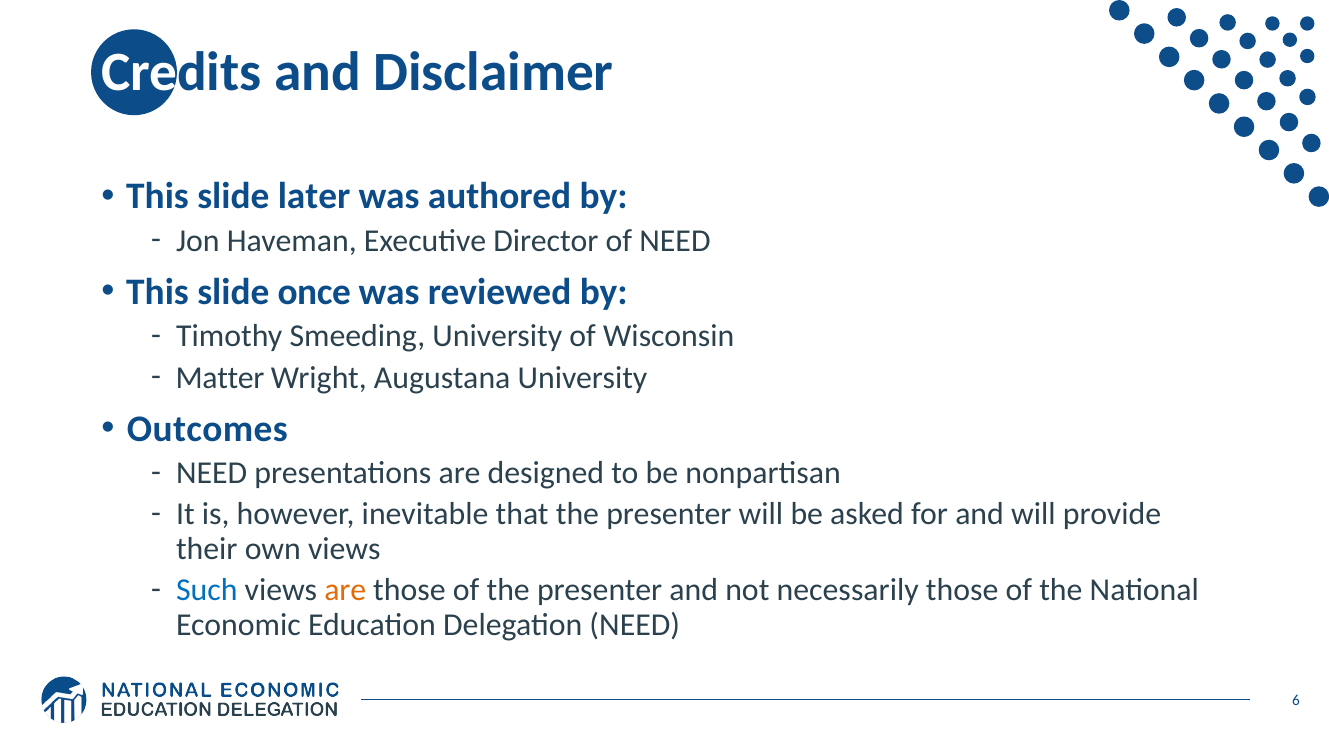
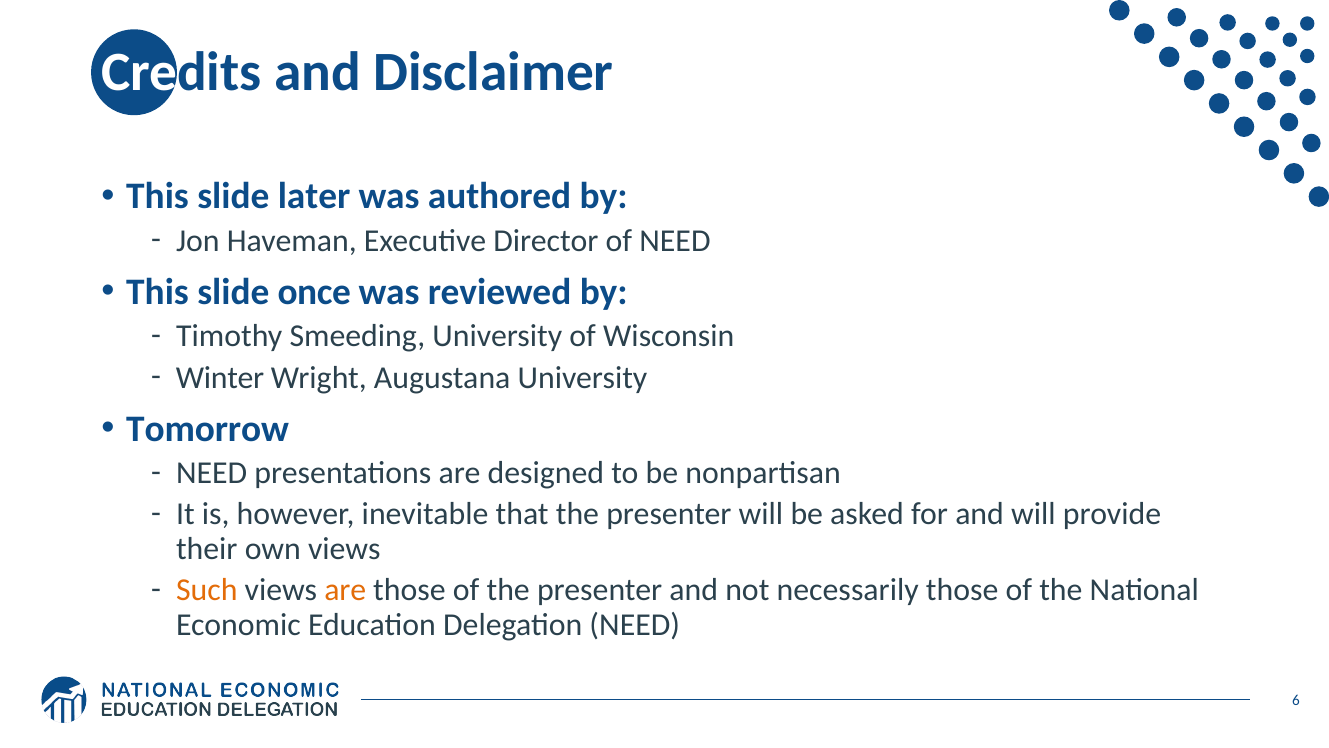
Matter: Matter -> Winter (220, 377)
Outcomes: Outcomes -> Tomorrow (208, 429)
Such colour: blue -> orange (207, 590)
